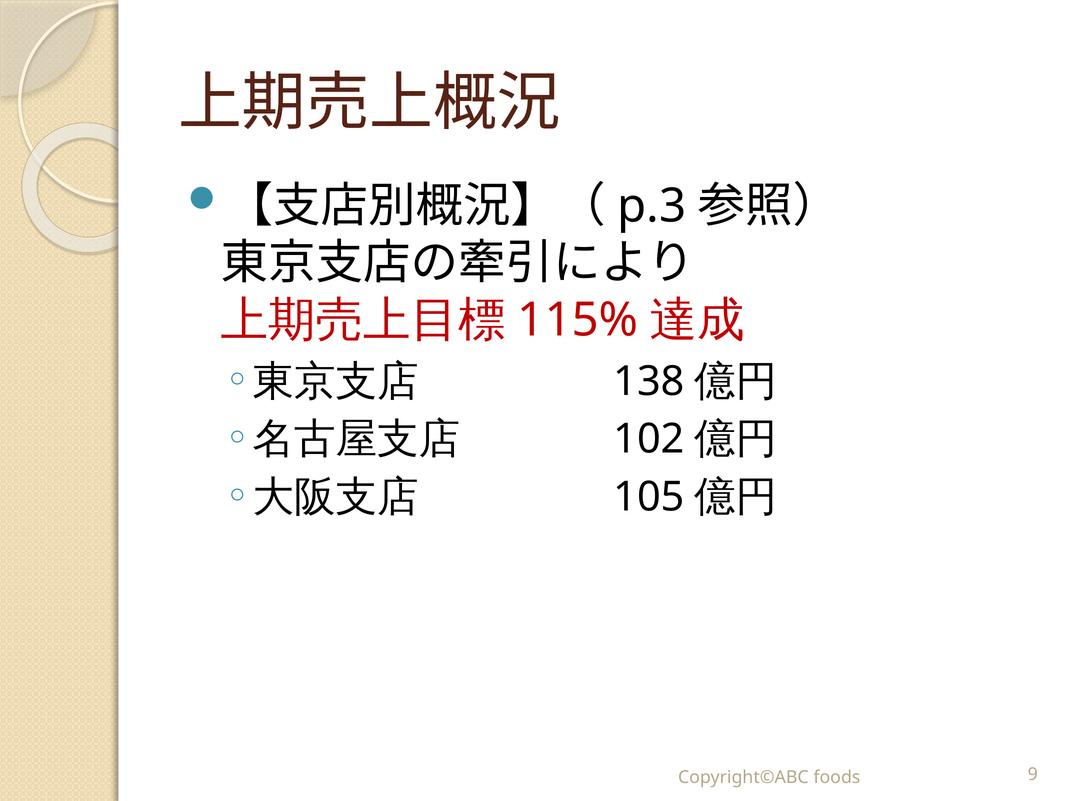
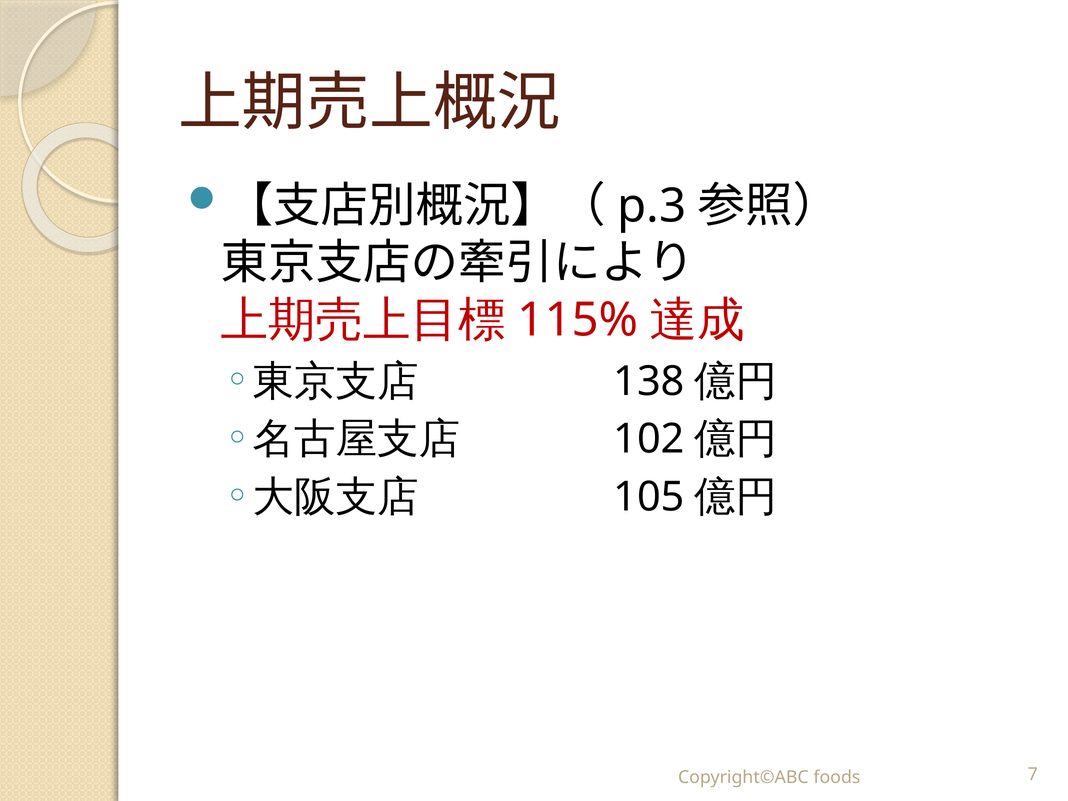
9: 9 -> 7 (1033, 774)
